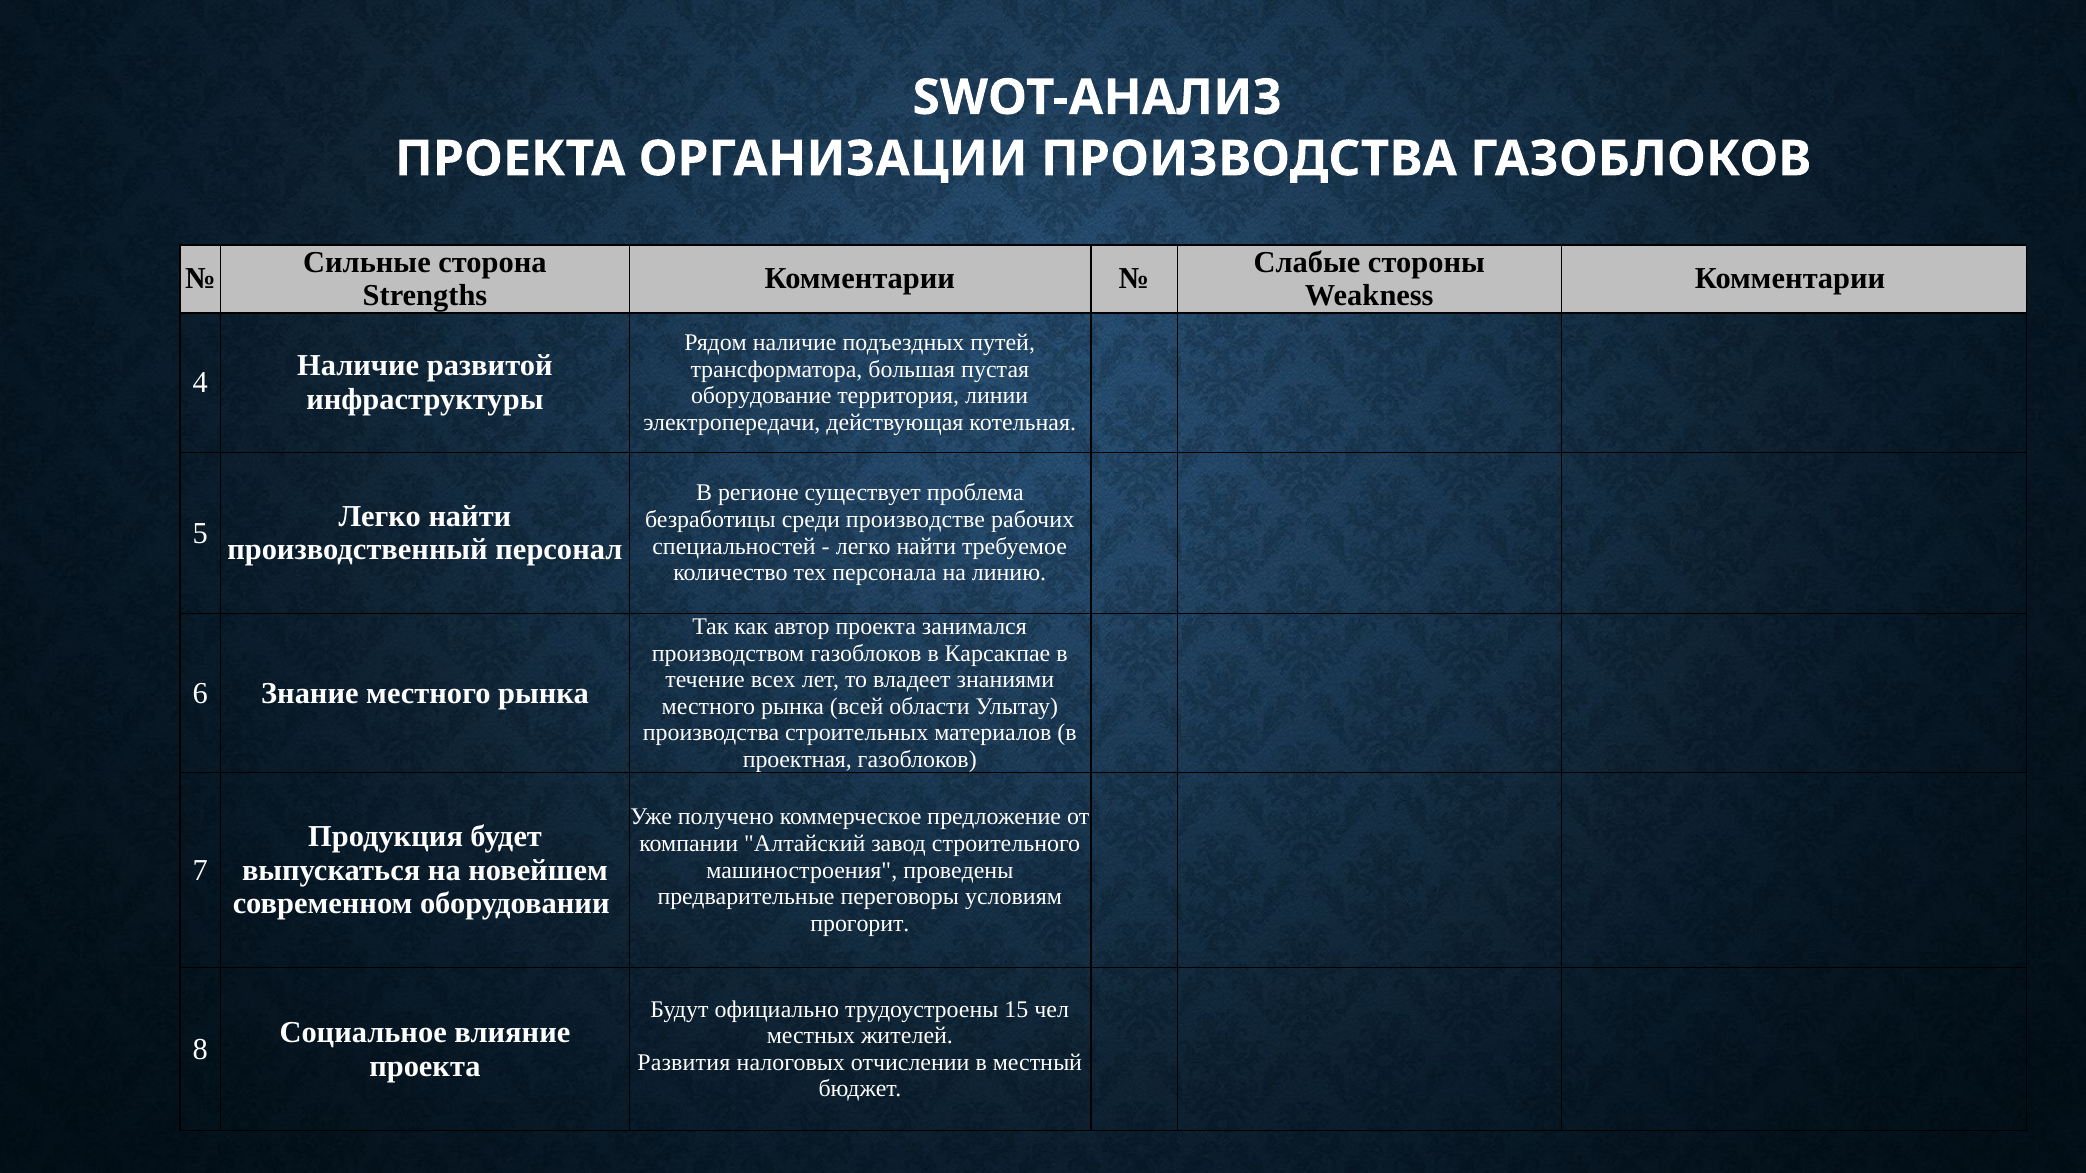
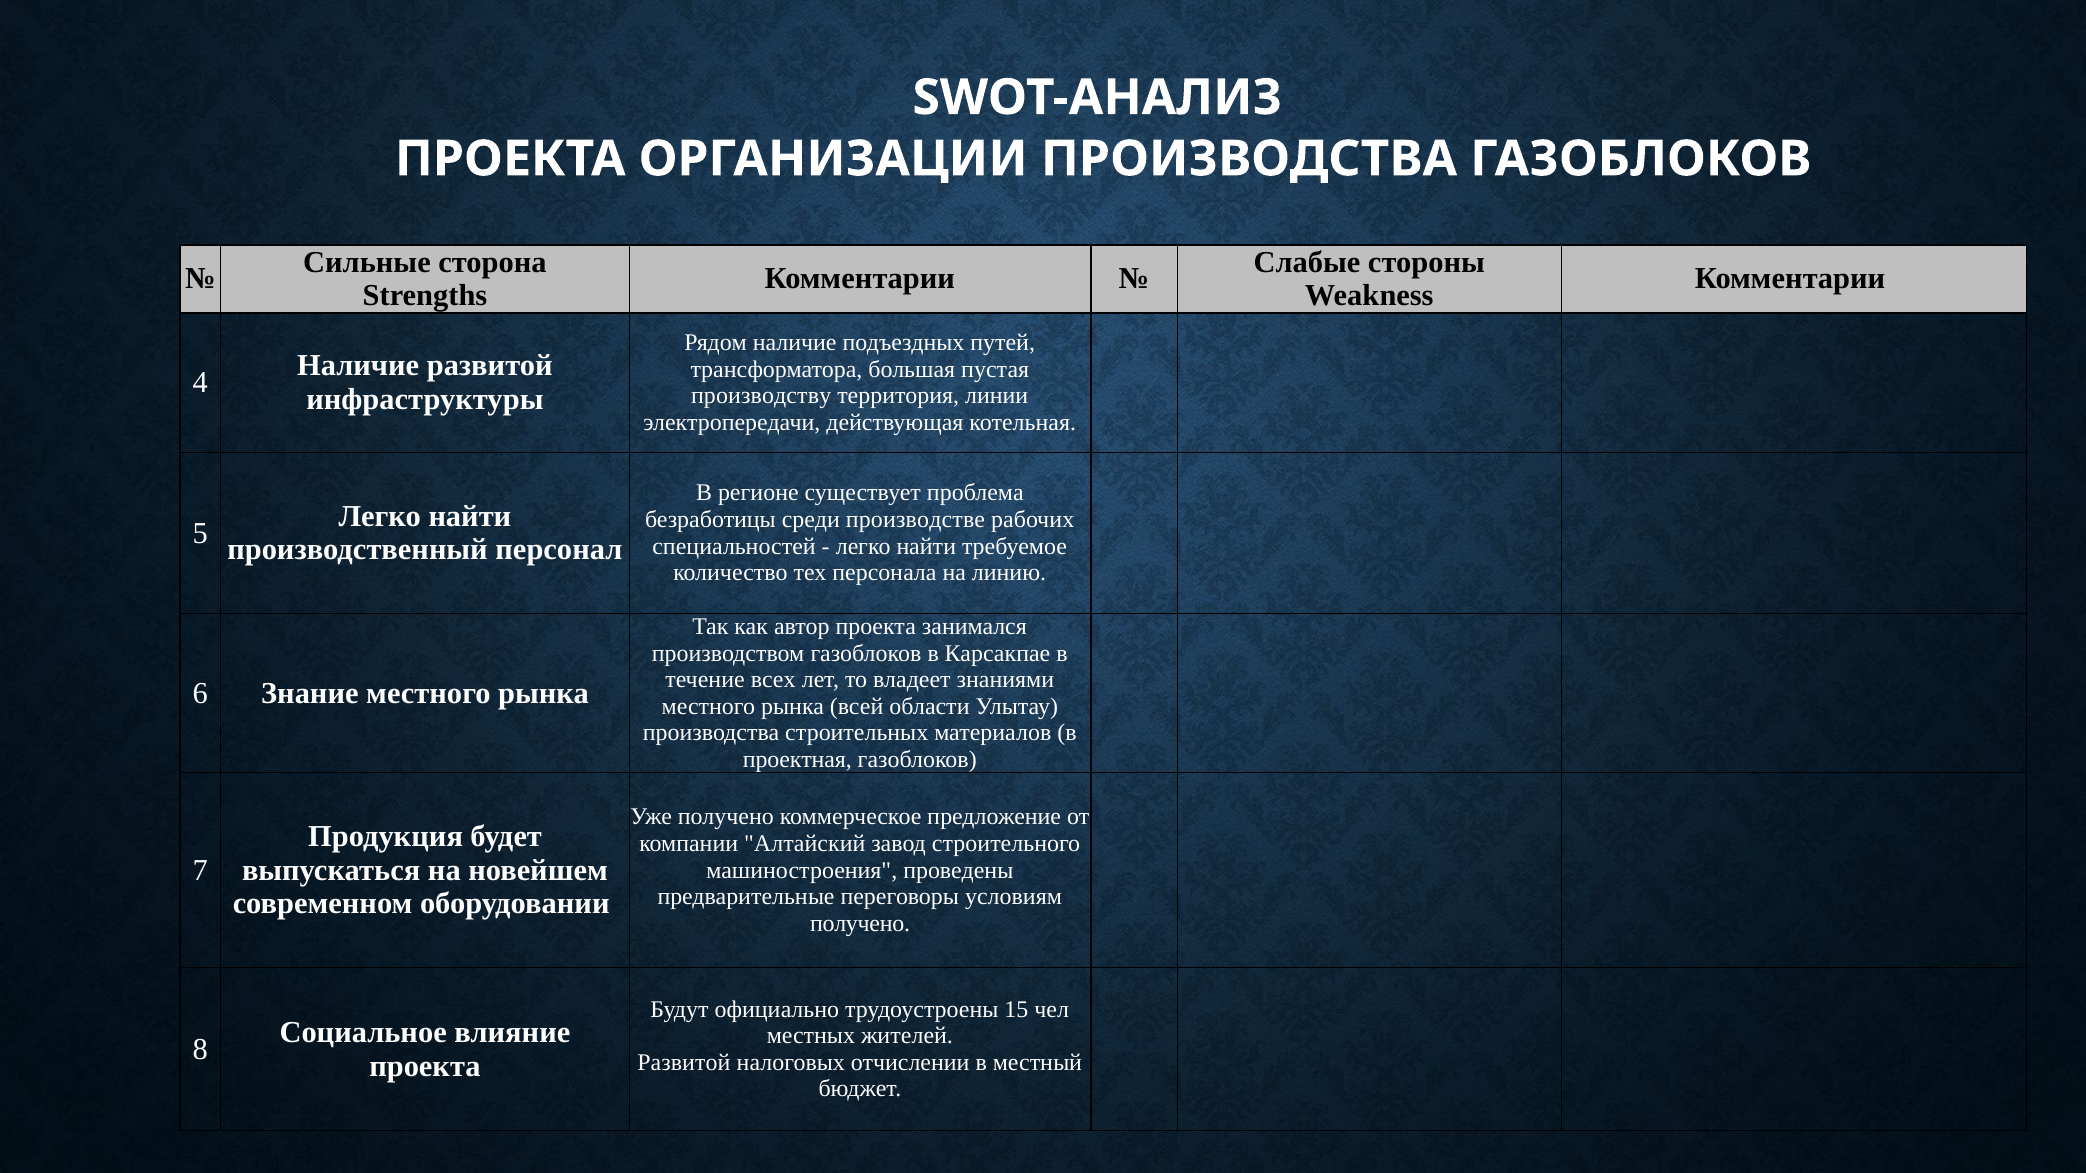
оборудование: оборудование -> производству (761, 396)
прогорит: прогорит -> получено (860, 924)
Развития: Развития -> Развитой (684, 1063)
